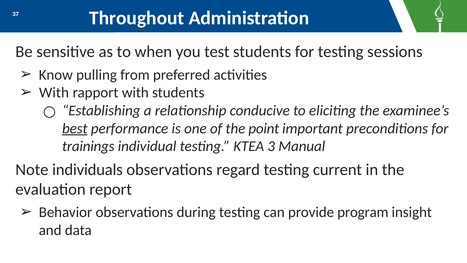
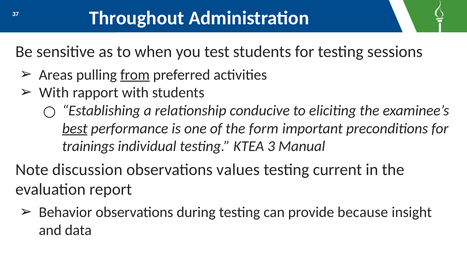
Know: Know -> Areas (56, 75)
from underline: none -> present (135, 75)
point: point -> form (264, 128)
individuals: individuals -> discussion (87, 169)
regard: regard -> values (238, 169)
program: program -> because (363, 212)
